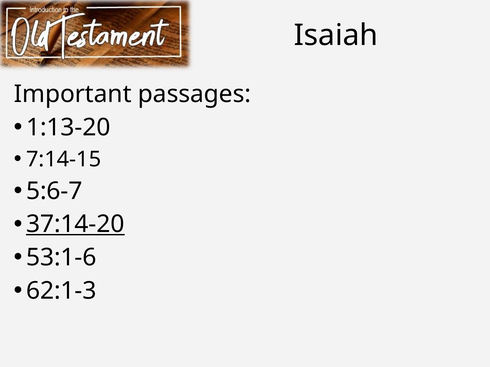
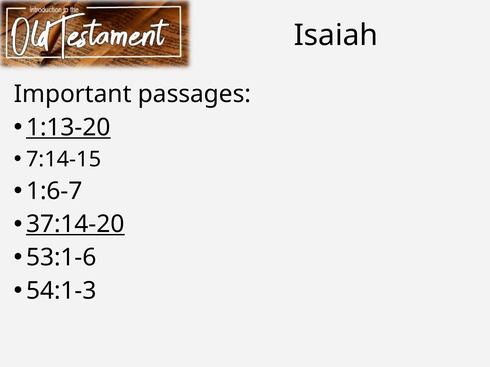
1:13-20 underline: none -> present (68, 128)
5:6-7: 5:6-7 -> 1:6-7 (54, 191)
62:1-3: 62:1-3 -> 54:1-3 (61, 291)
